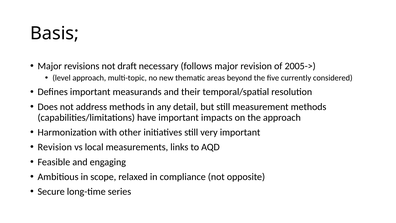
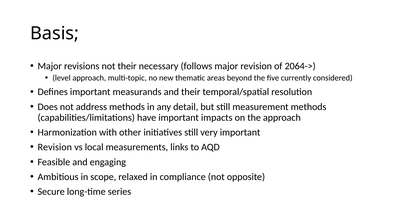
not draft: draft -> their (127, 66)
2005->: 2005-> -> 2064-> (300, 66)
